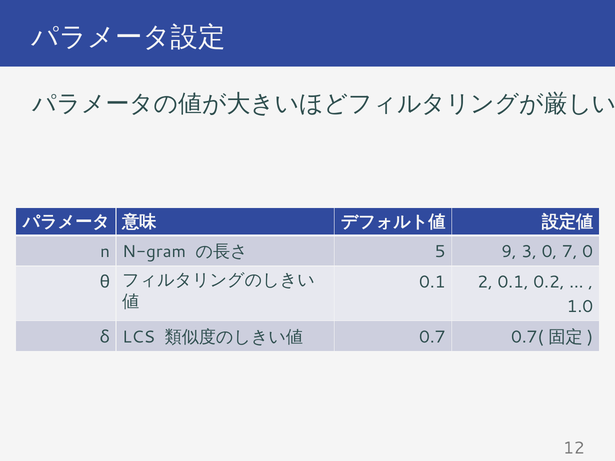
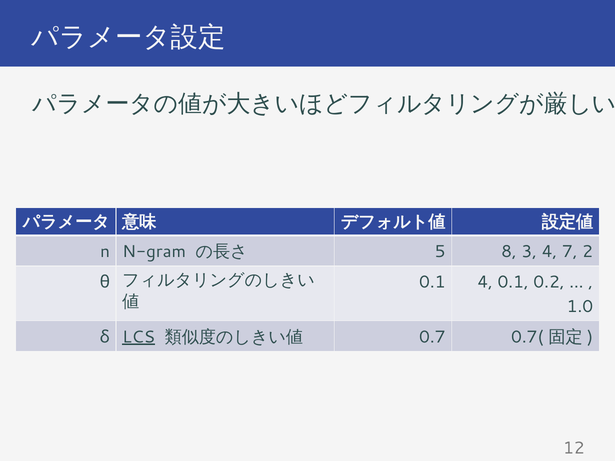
9: 9 -> 8 (509, 252)
3 0: 0 -> 4 (549, 252)
7 0: 0 -> 2 (588, 252)
0.1 2: 2 -> 4 (485, 282)
LCS underline: none -> present (139, 337)
